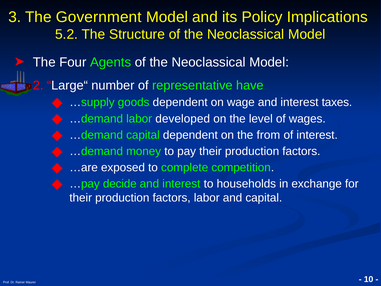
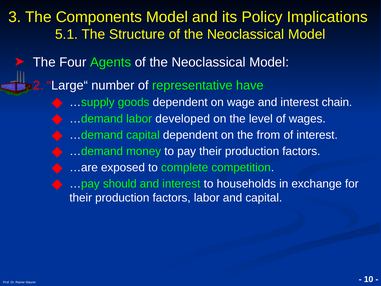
Government: Government -> Components (99, 17)
5.2: 5.2 -> 5.1 (67, 34)
taxes: taxes -> chain (337, 102)
decide: decide -> should (120, 184)
